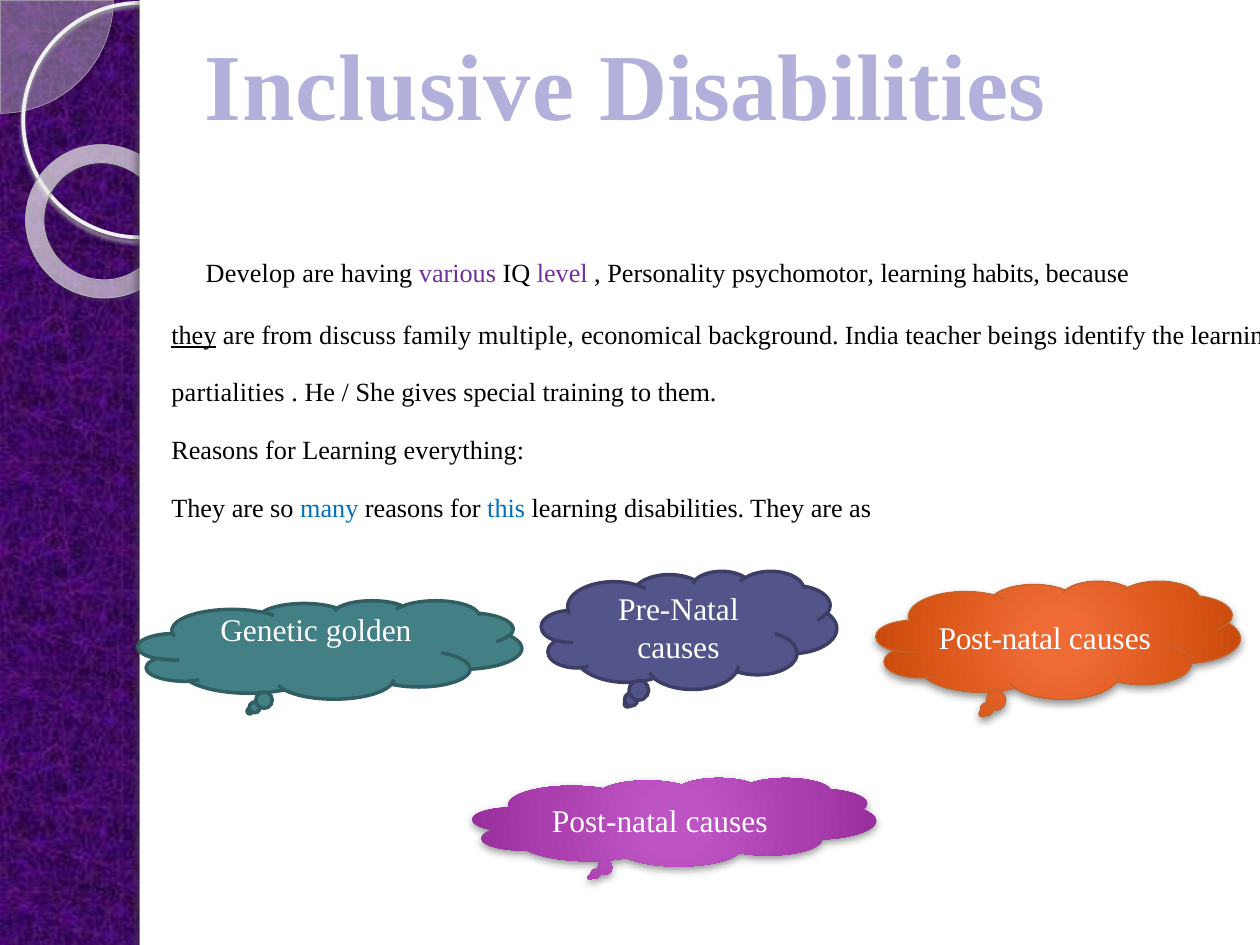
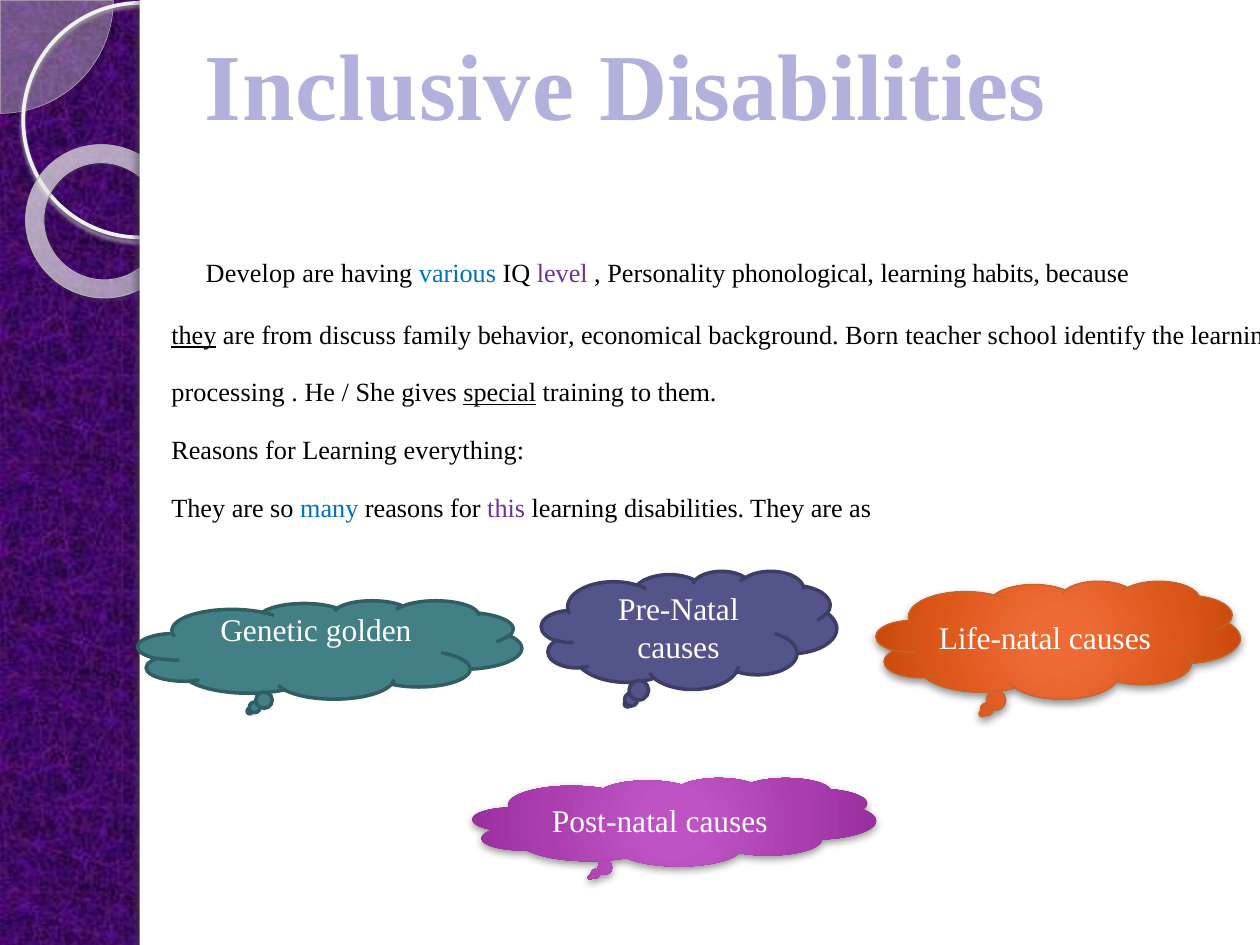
various colour: purple -> blue (457, 274)
psychomotor: psychomotor -> phonological (803, 274)
multiple: multiple -> behavior (526, 335)
India: India -> Born (872, 335)
beings: beings -> school (1022, 335)
partialities: partialities -> processing (228, 393)
special underline: none -> present (500, 393)
this colour: blue -> purple (506, 509)
Post-natal: Post-natal -> Life-natal (1000, 639)
